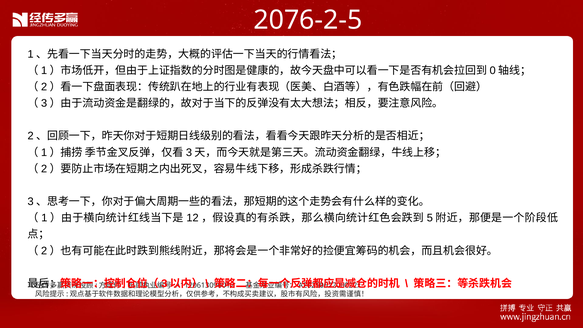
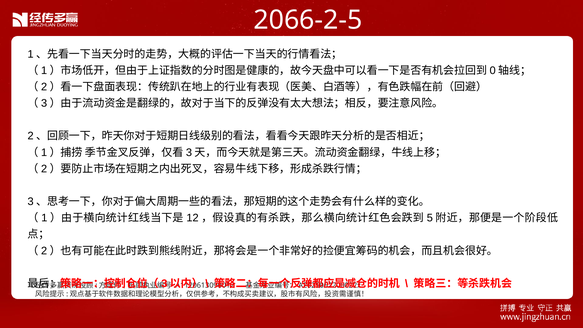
2076-2-5: 2076-2-5 -> 2066-2-5 (308, 20)
